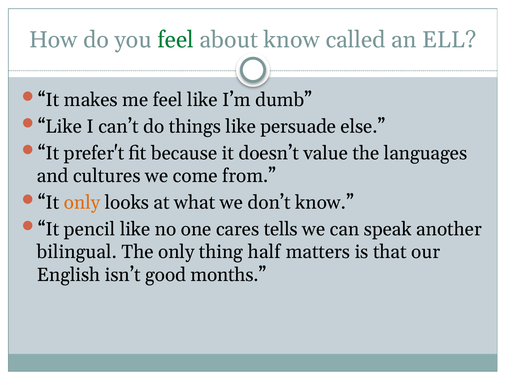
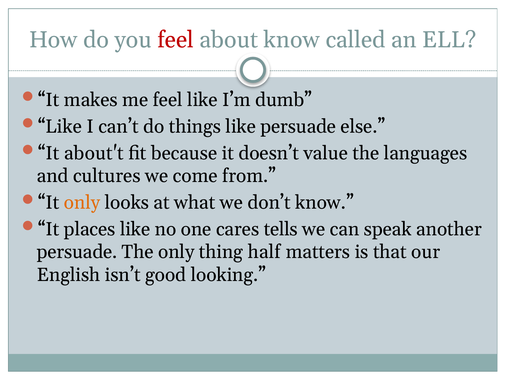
feel colour: green -> red (176, 40)
prefer't: prefer't -> about't (94, 153)
pencil: pencil -> places (90, 229)
bilingual: bilingual -> persuade (77, 252)
months: months -> looking (228, 274)
